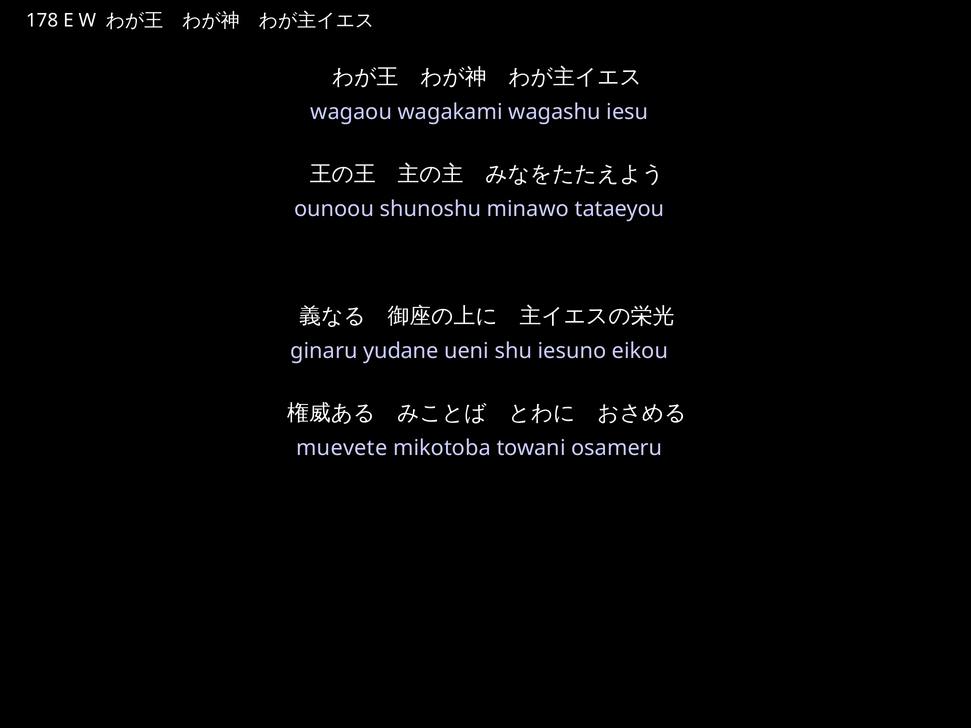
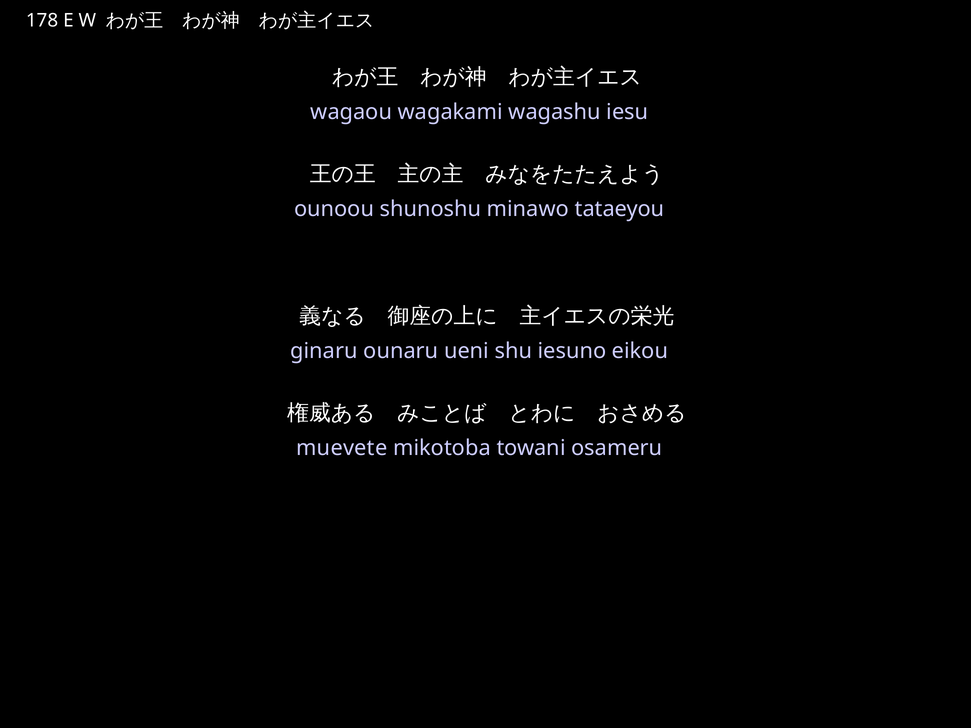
yudane: yudane -> ounaru (401, 351)
